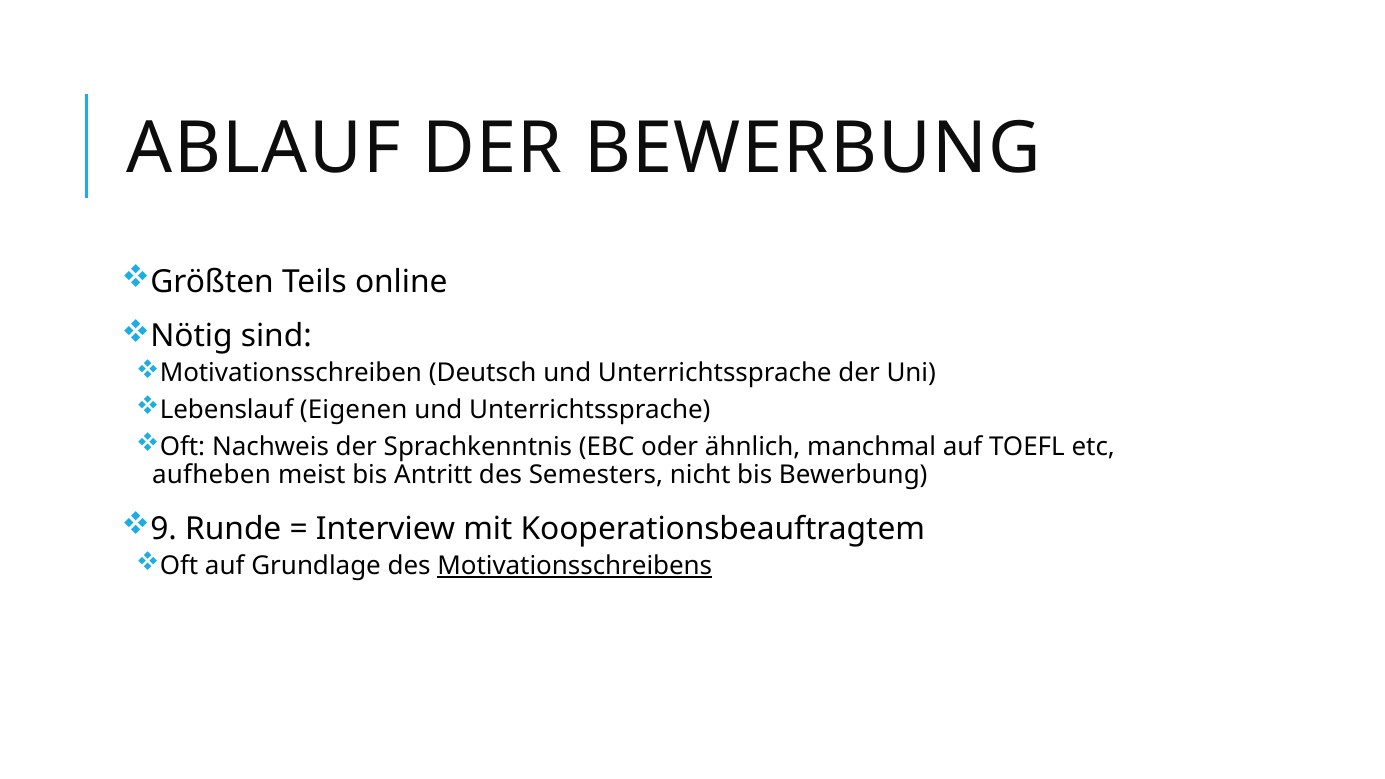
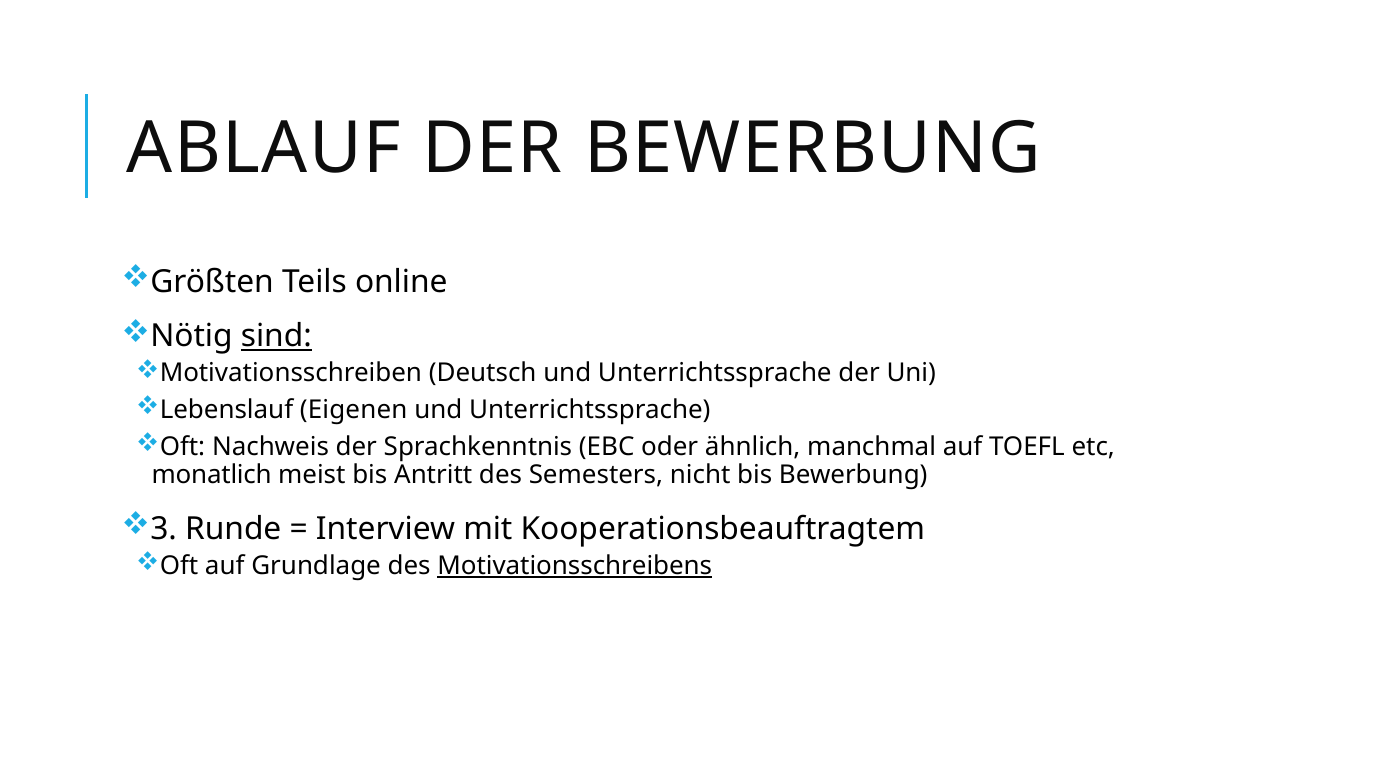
sind underline: none -> present (276, 336)
aufheben: aufheben -> monatlich (212, 475)
9: 9 -> 3 (164, 529)
